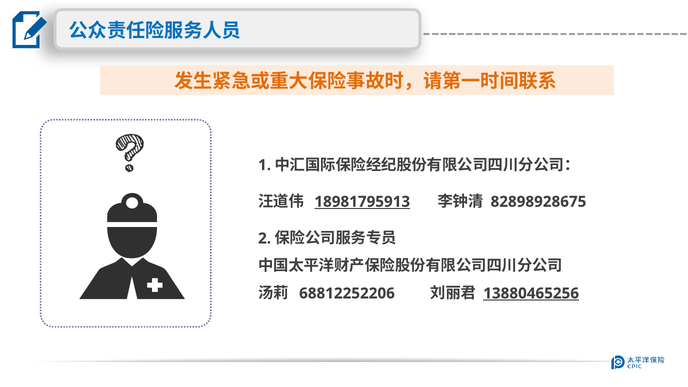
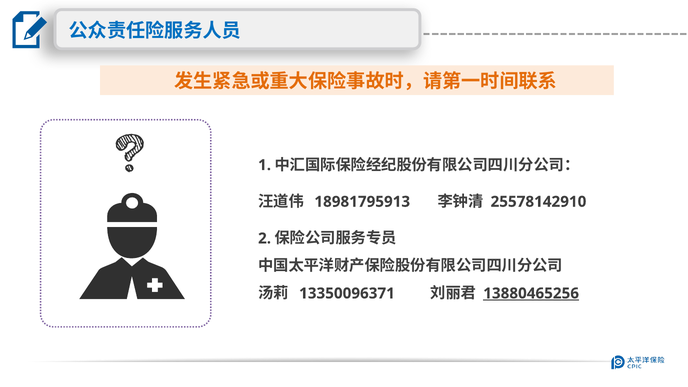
18981795913 underline: present -> none (362, 202)
82898928675: 82898928675 -> 25578142910 (538, 202)
68812252206: 68812252206 -> 13350096371 (347, 293)
